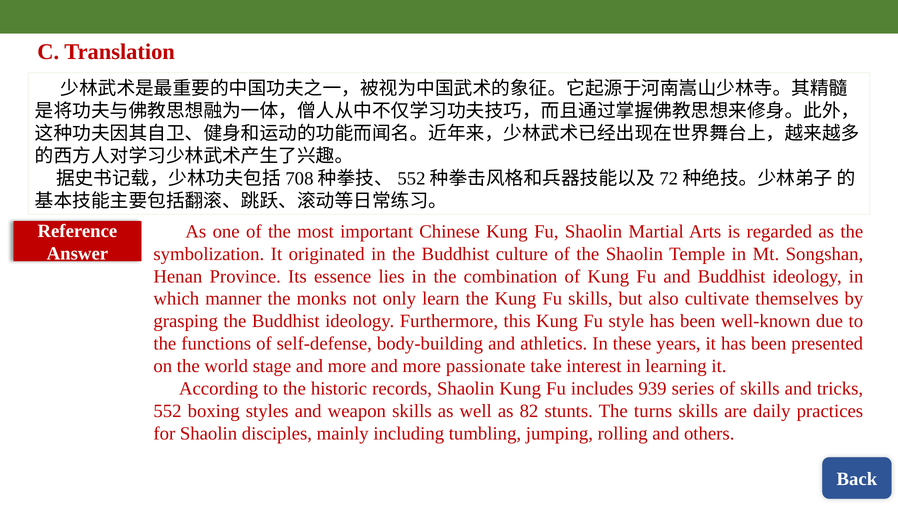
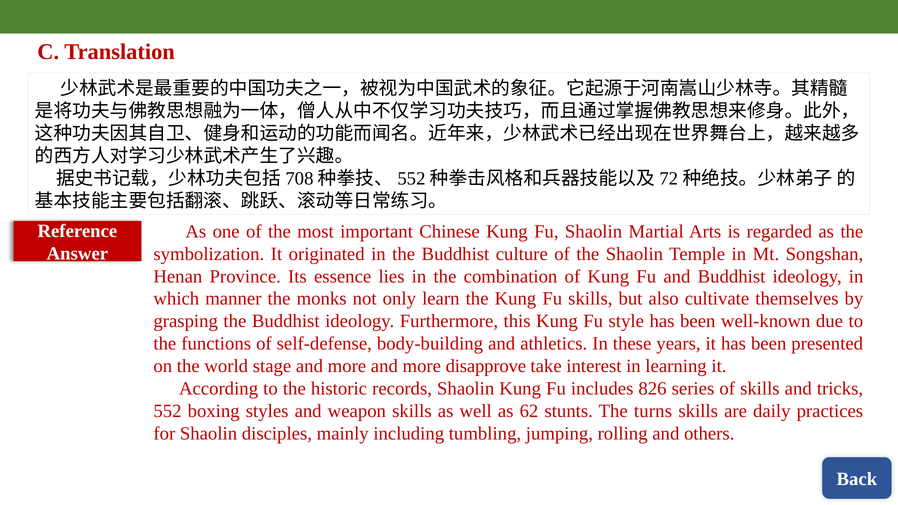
passionate: passionate -> disapprove (486, 366)
939: 939 -> 826 (652, 389)
82: 82 -> 62 (529, 411)
